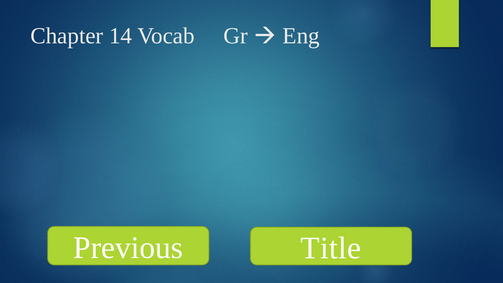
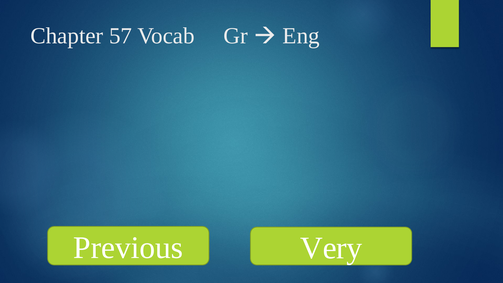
14: 14 -> 57 (121, 36)
Title: Title -> Very (331, 248)
